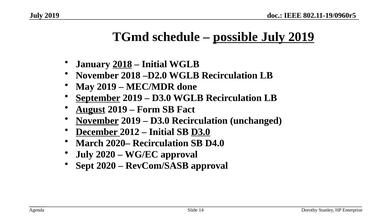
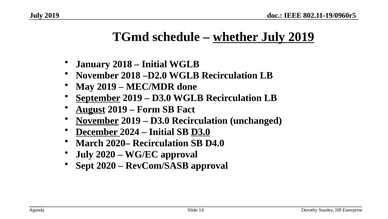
possible: possible -> whether (235, 37)
2018 underline: present -> none (122, 64)
2012: 2012 -> 2024 (130, 131)
